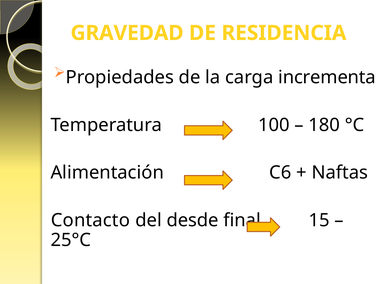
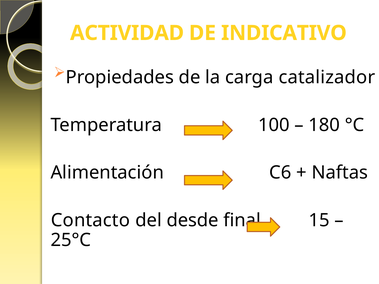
GRAVEDAD: GRAVEDAD -> ACTIVIDAD (127, 33)
RESIDENCIA: RESIDENCIA -> INDICATIVO (284, 33)
incrementa: incrementa -> catalizador (327, 77)
